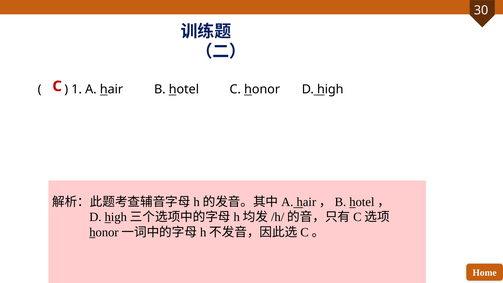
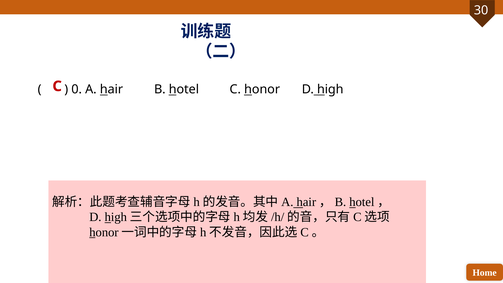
1: 1 -> 0 (77, 89)
